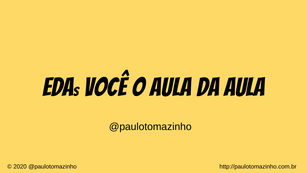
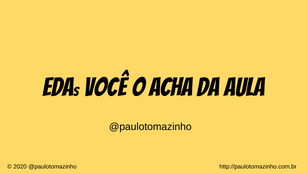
o aula: aula -> acha (171, 88)
